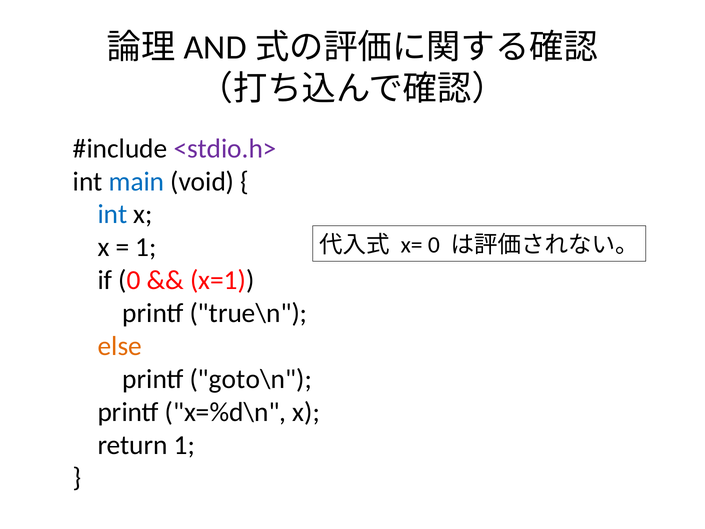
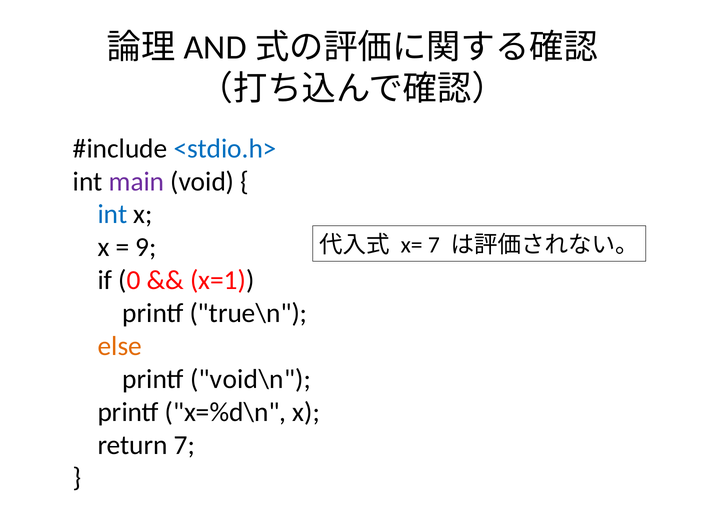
<stdio.h> colour: purple -> blue (225, 148)
main colour: blue -> purple (137, 181)
x= 0: 0 -> 7 (434, 245)
1: 1 -> 9 (146, 247)
goto\n: goto\n -> void\n (251, 379)
return 1: 1 -> 7 (184, 445)
